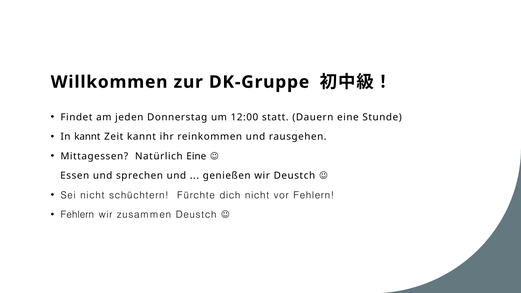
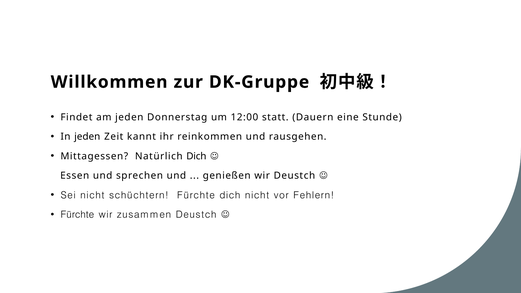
In kannt: kannt -> jeden (87, 137)
Natürlich Eine: Eine -> Dich (196, 156)
Fehlern: Fehlern -> Fürchte (77, 215)
